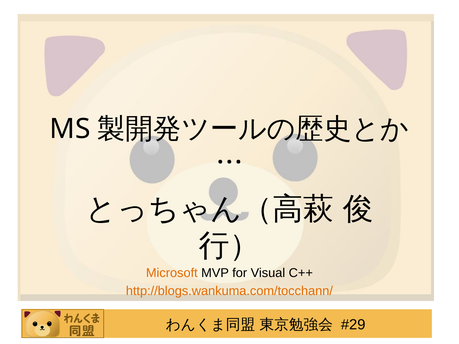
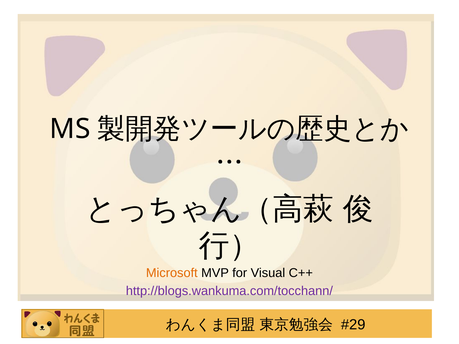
http://blogs.wankuma.com/tocchann/ colour: orange -> purple (229, 291)
